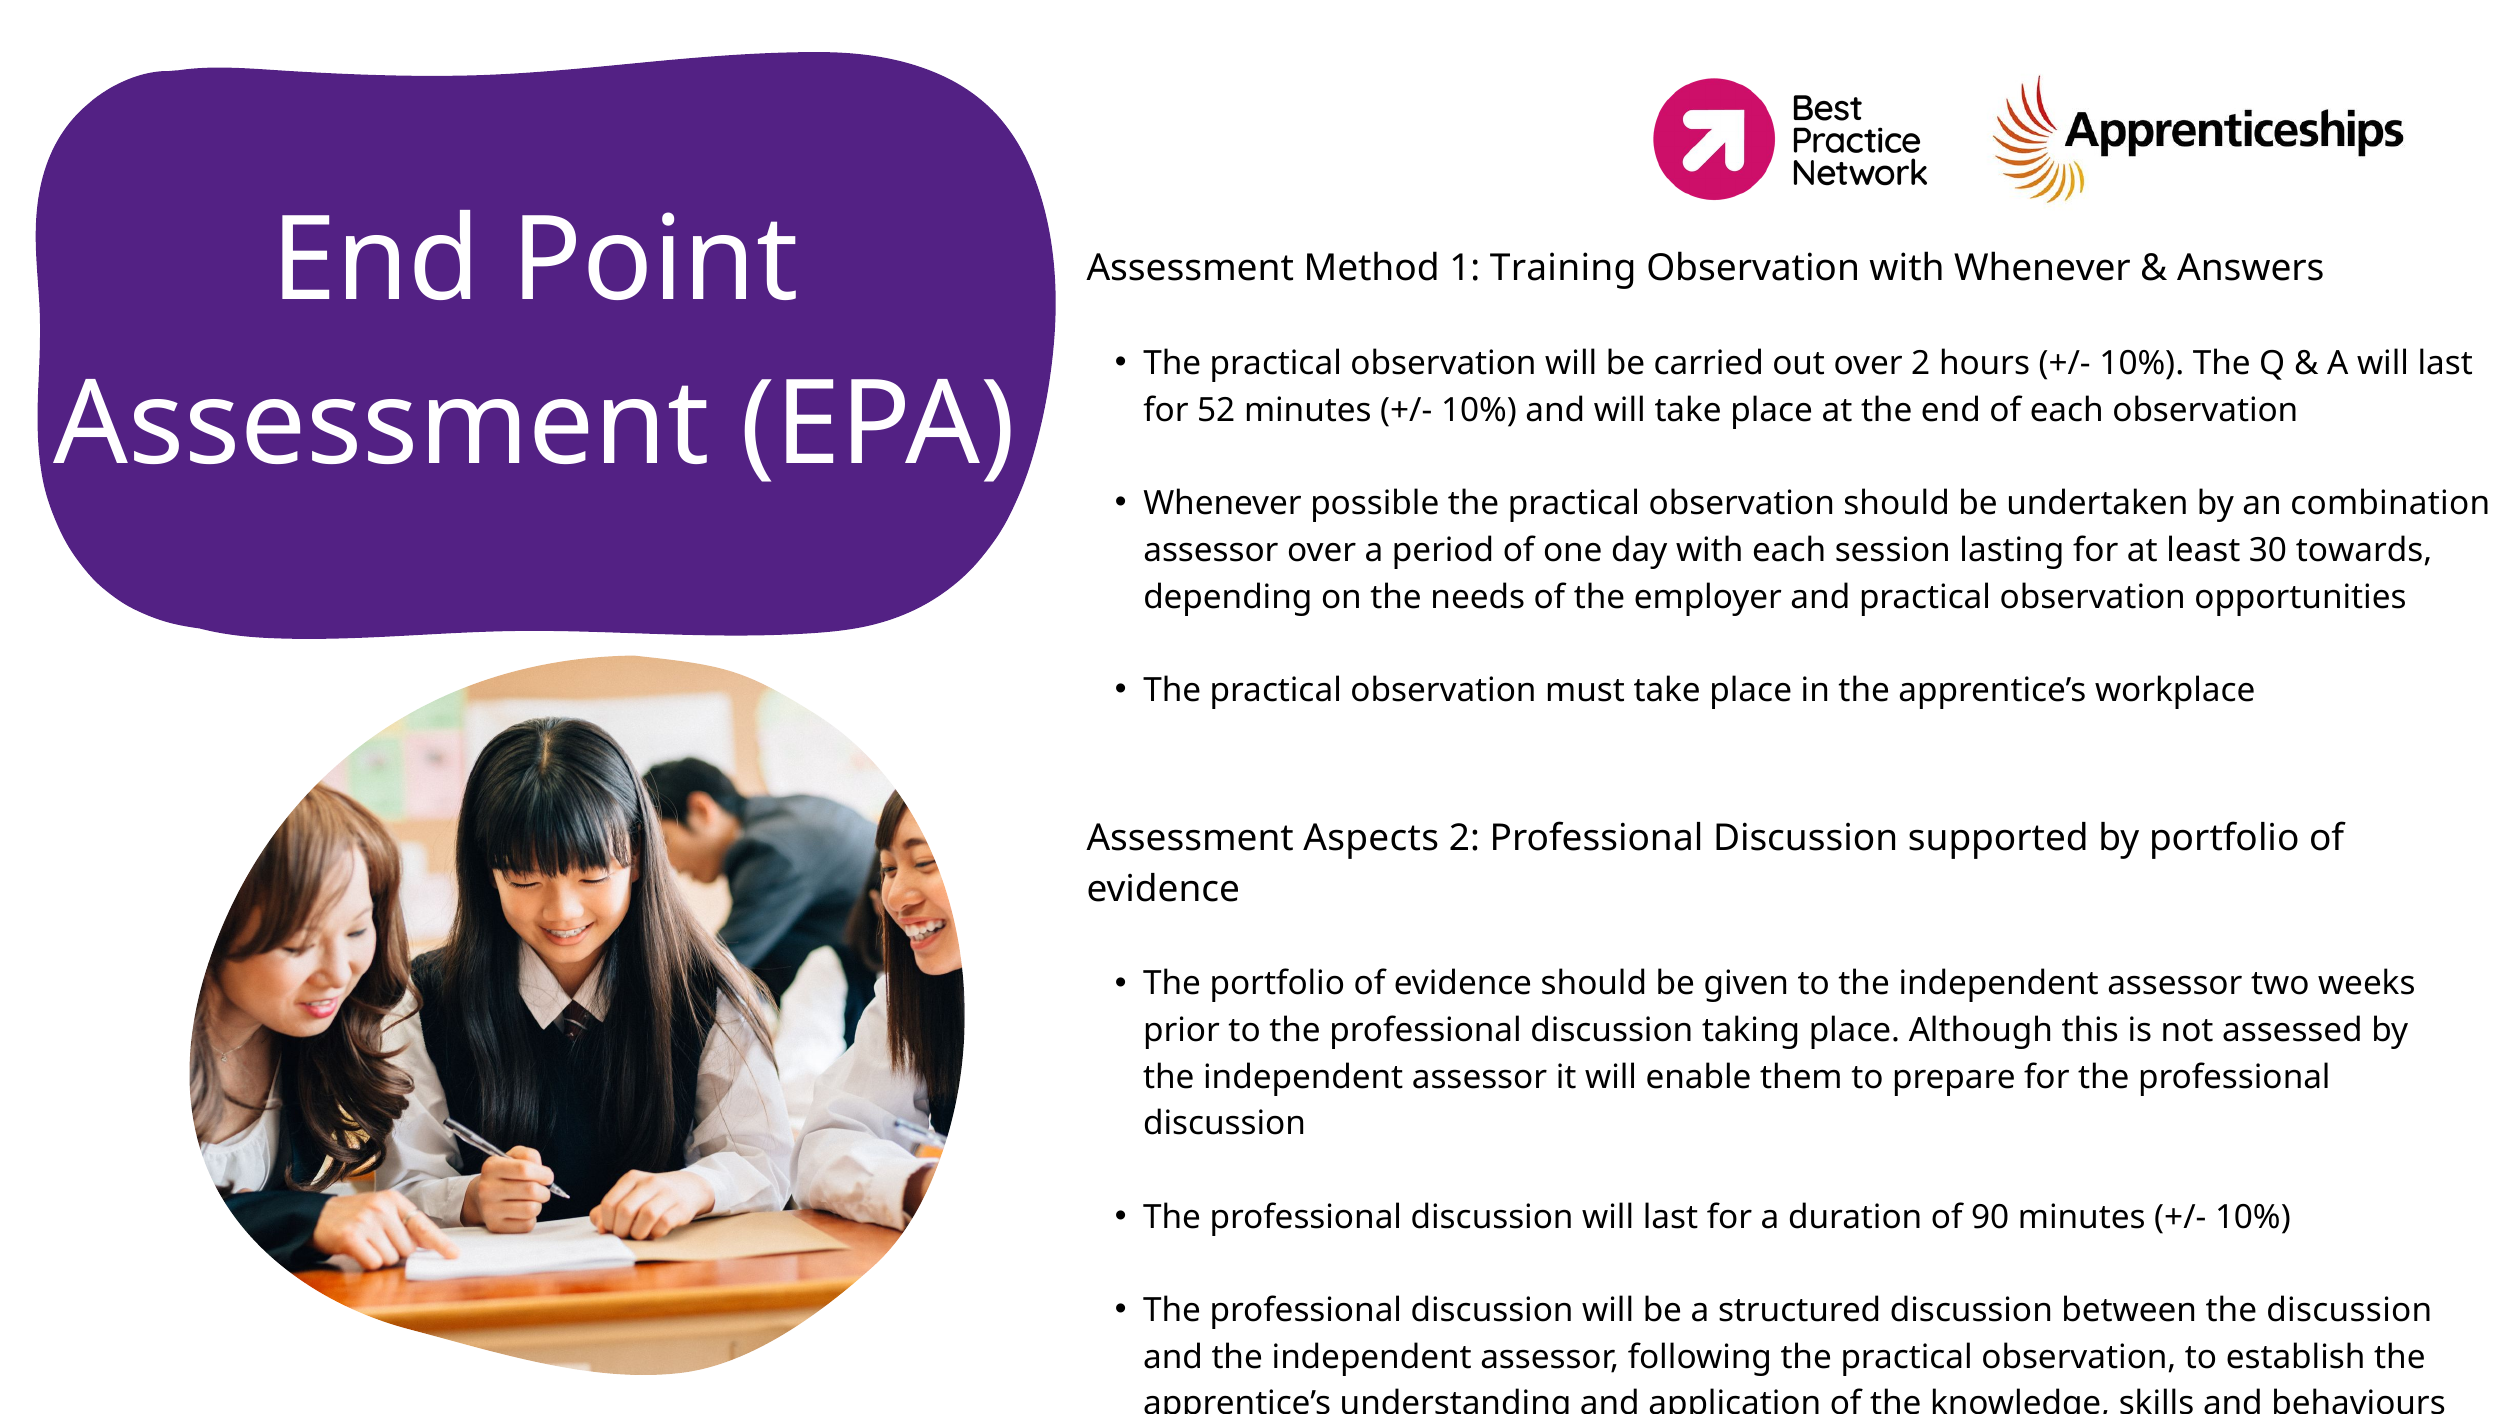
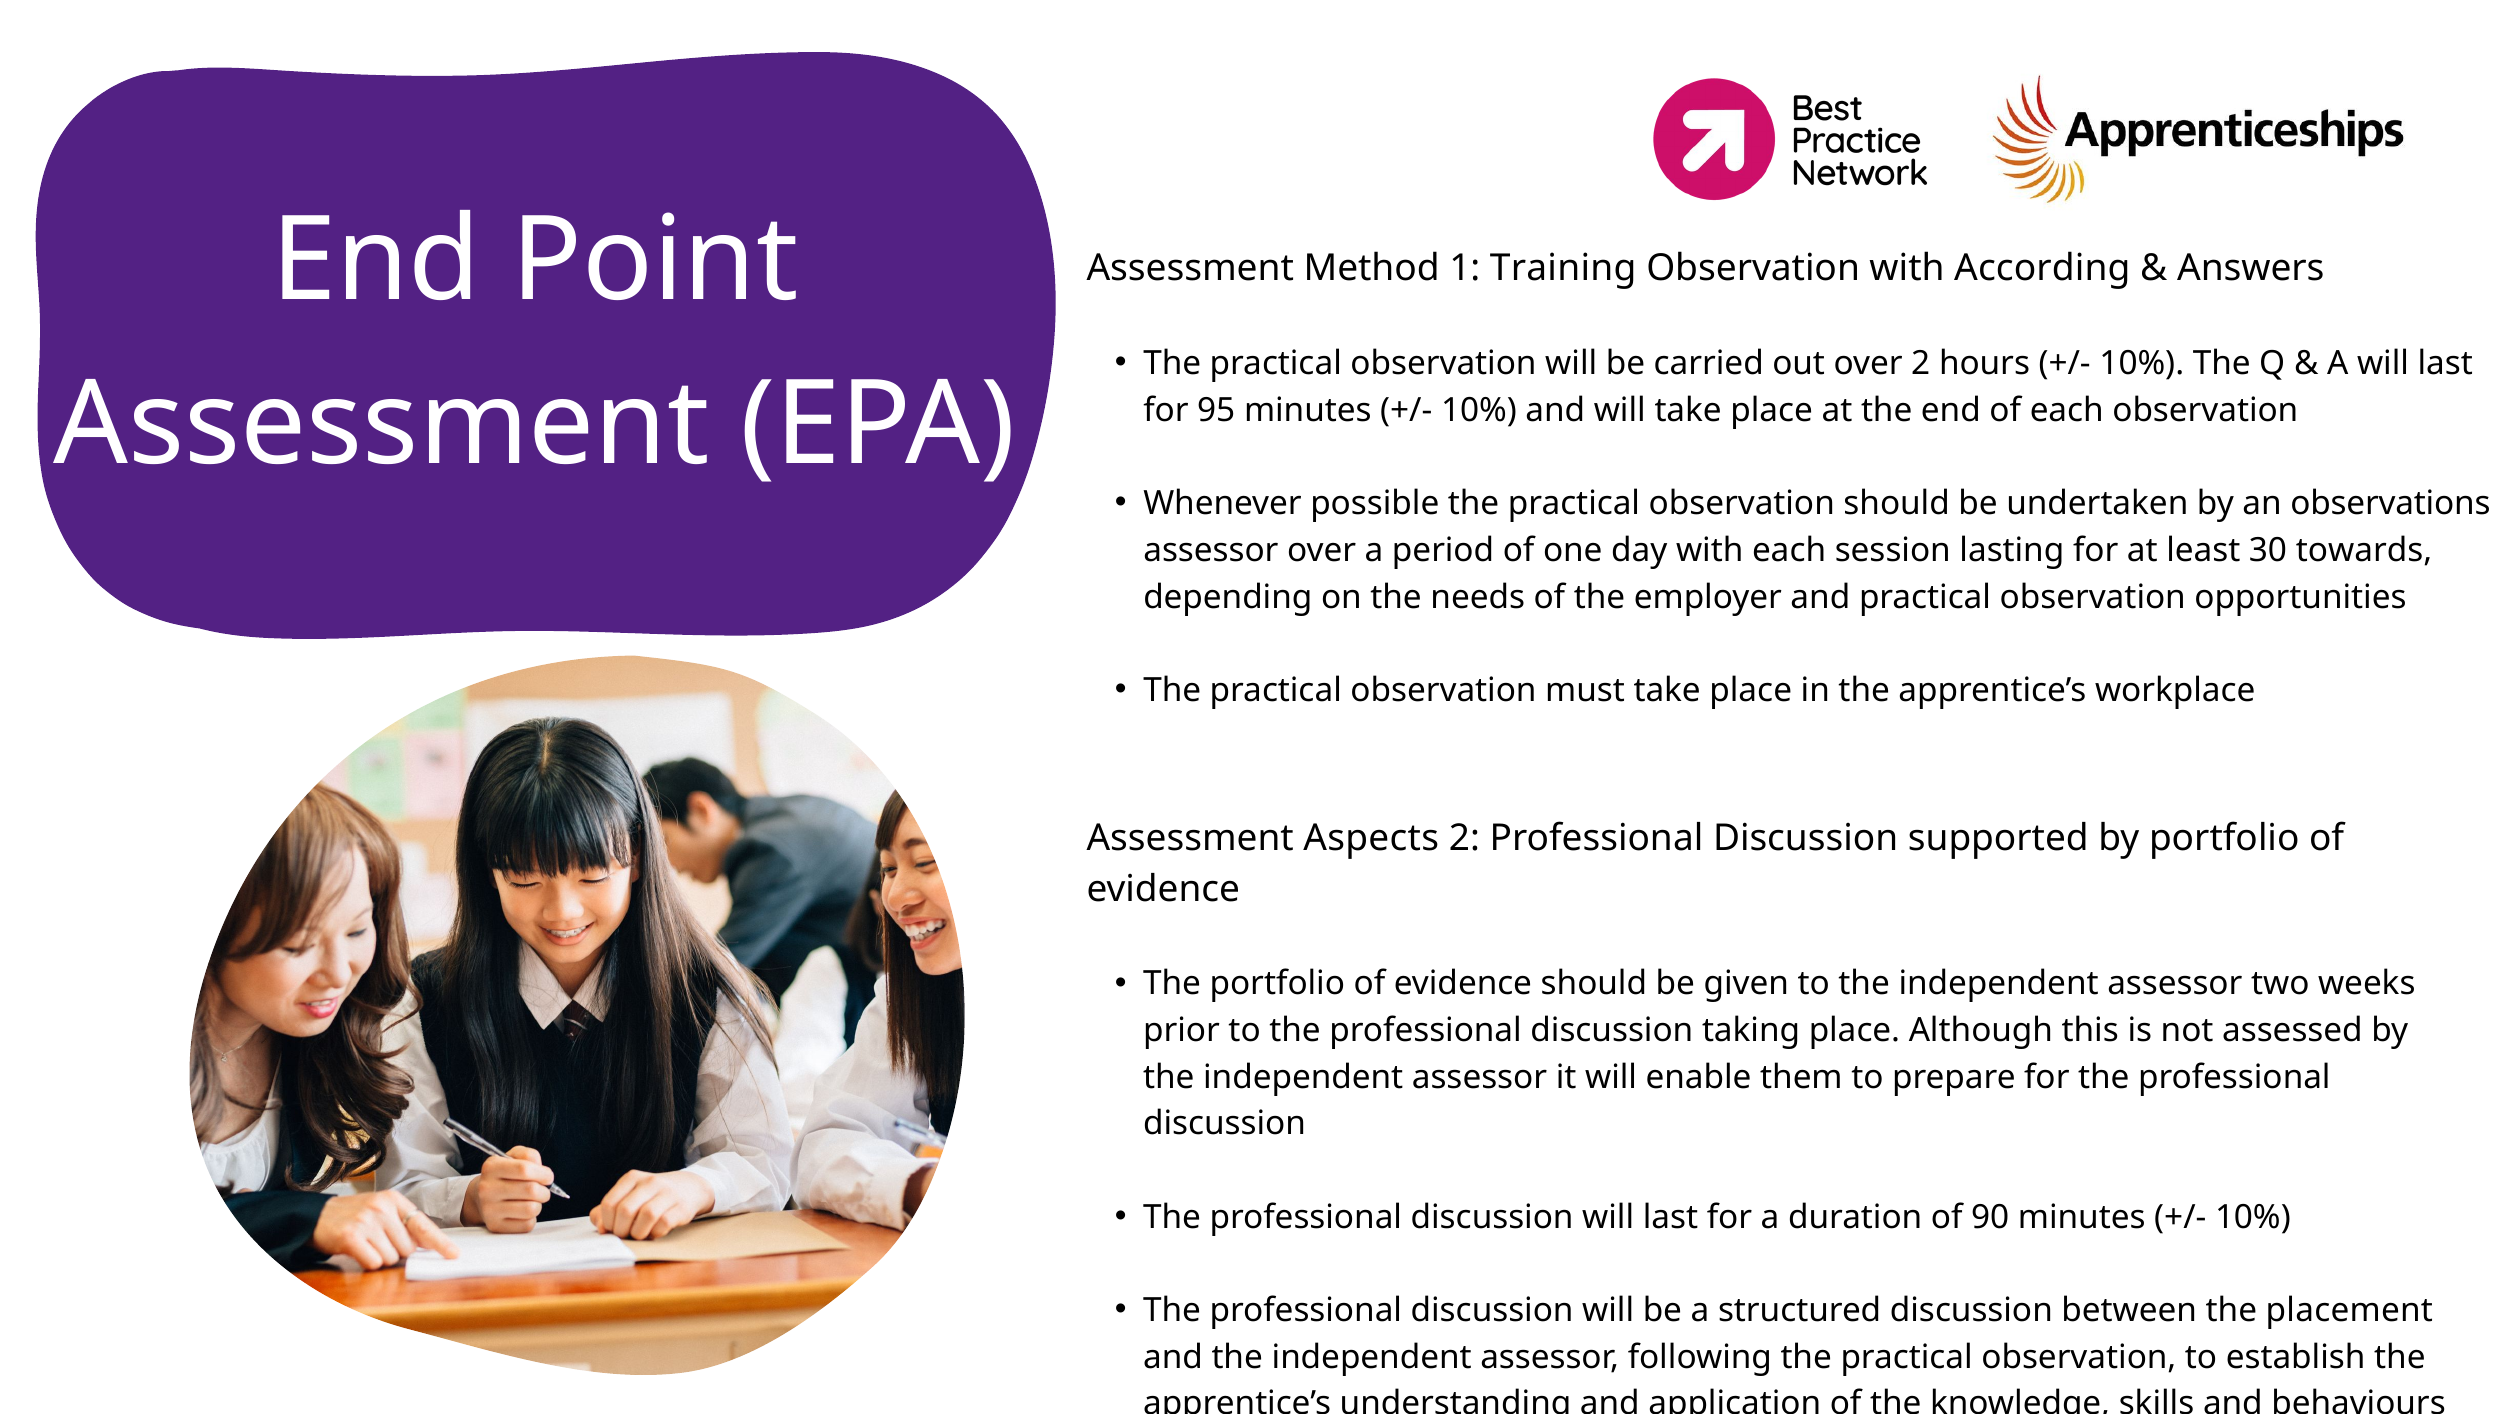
with Whenever: Whenever -> According (2042, 268)
52: 52 -> 95 (1216, 410)
combination: combination -> observations (2390, 504)
the discussion: discussion -> placement (2349, 1311)
